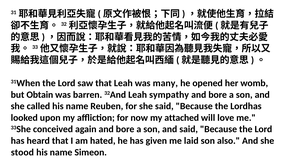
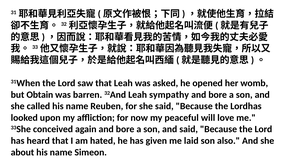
many: many -> asked (165, 83)
attached: attached -> peaceful (182, 118)
stood: stood -> about (22, 152)
